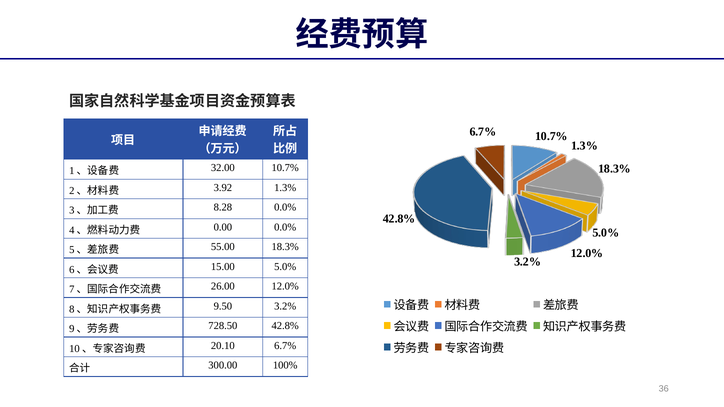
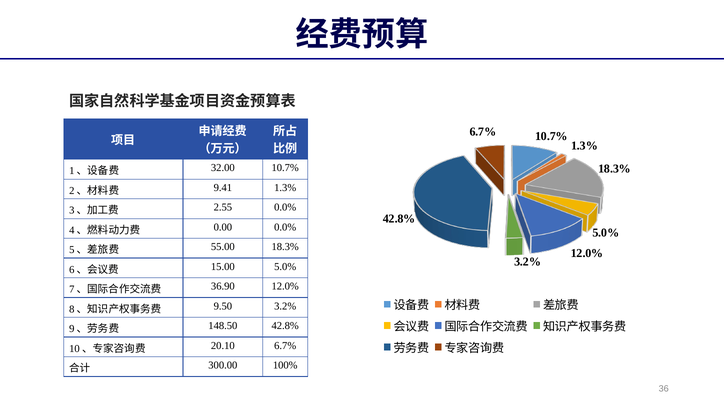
3.92: 3.92 -> 9.41 (223, 188)
8.28: 8.28 -> 2.55 (223, 208)
26.00: 26.00 -> 36.90 (223, 287)
728.50: 728.50 -> 148.50 (223, 326)
